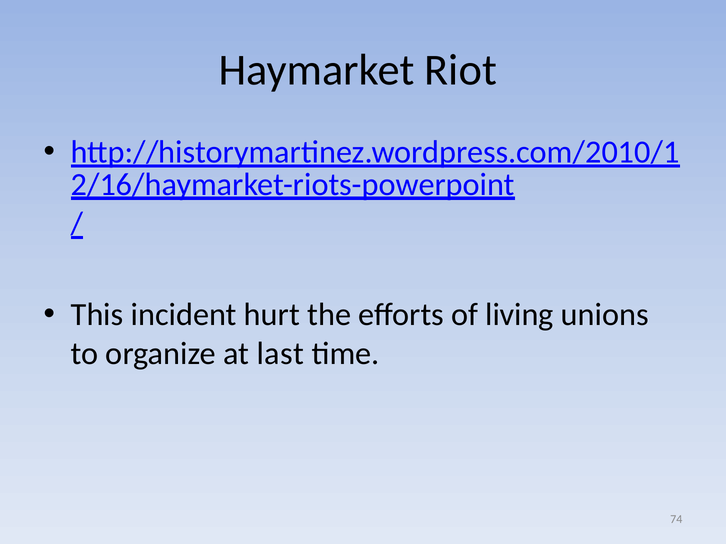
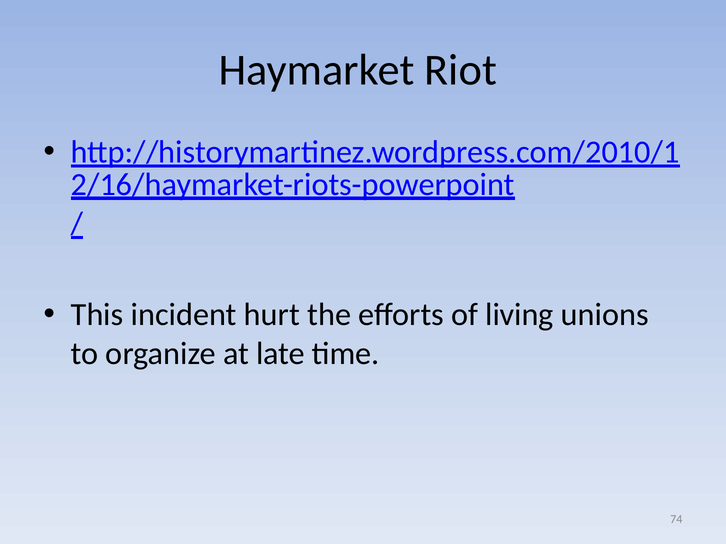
last: last -> late (281, 354)
